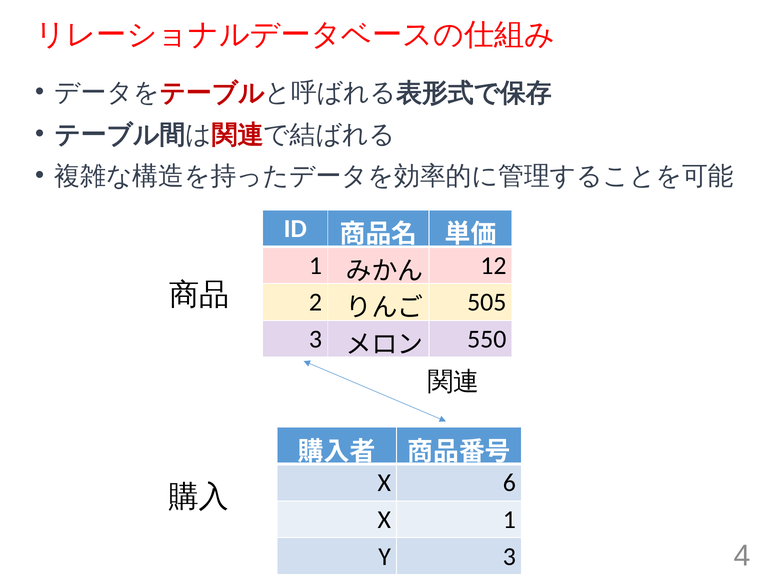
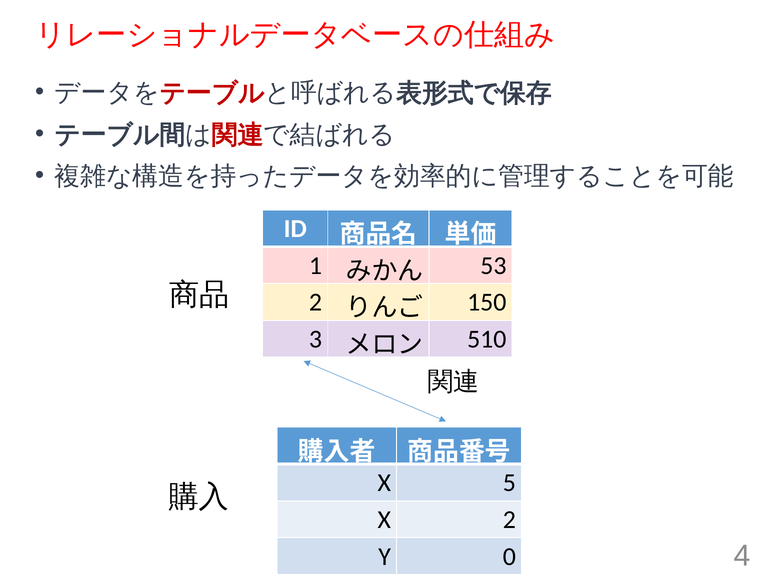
12: 12 -> 53 (493, 266)
505: 505 -> 150 (487, 303)
550: 550 -> 510 (487, 339)
6: 6 -> 5 (509, 483)
X 1: 1 -> 2 (509, 520)
Y 3: 3 -> 0 (509, 557)
